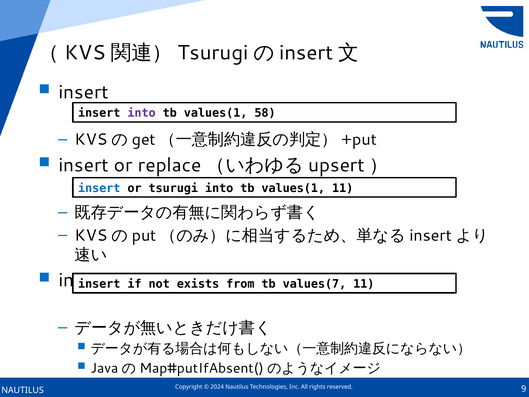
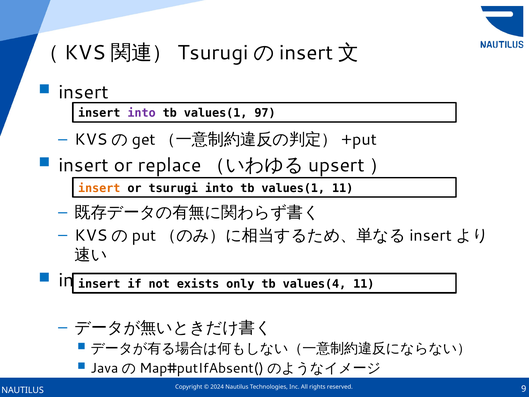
58: 58 -> 97 (265, 113)
insert colour: blue -> orange (99, 188)
from: from -> only (240, 284)
values(7: values(7 -> values(4 (314, 284)
